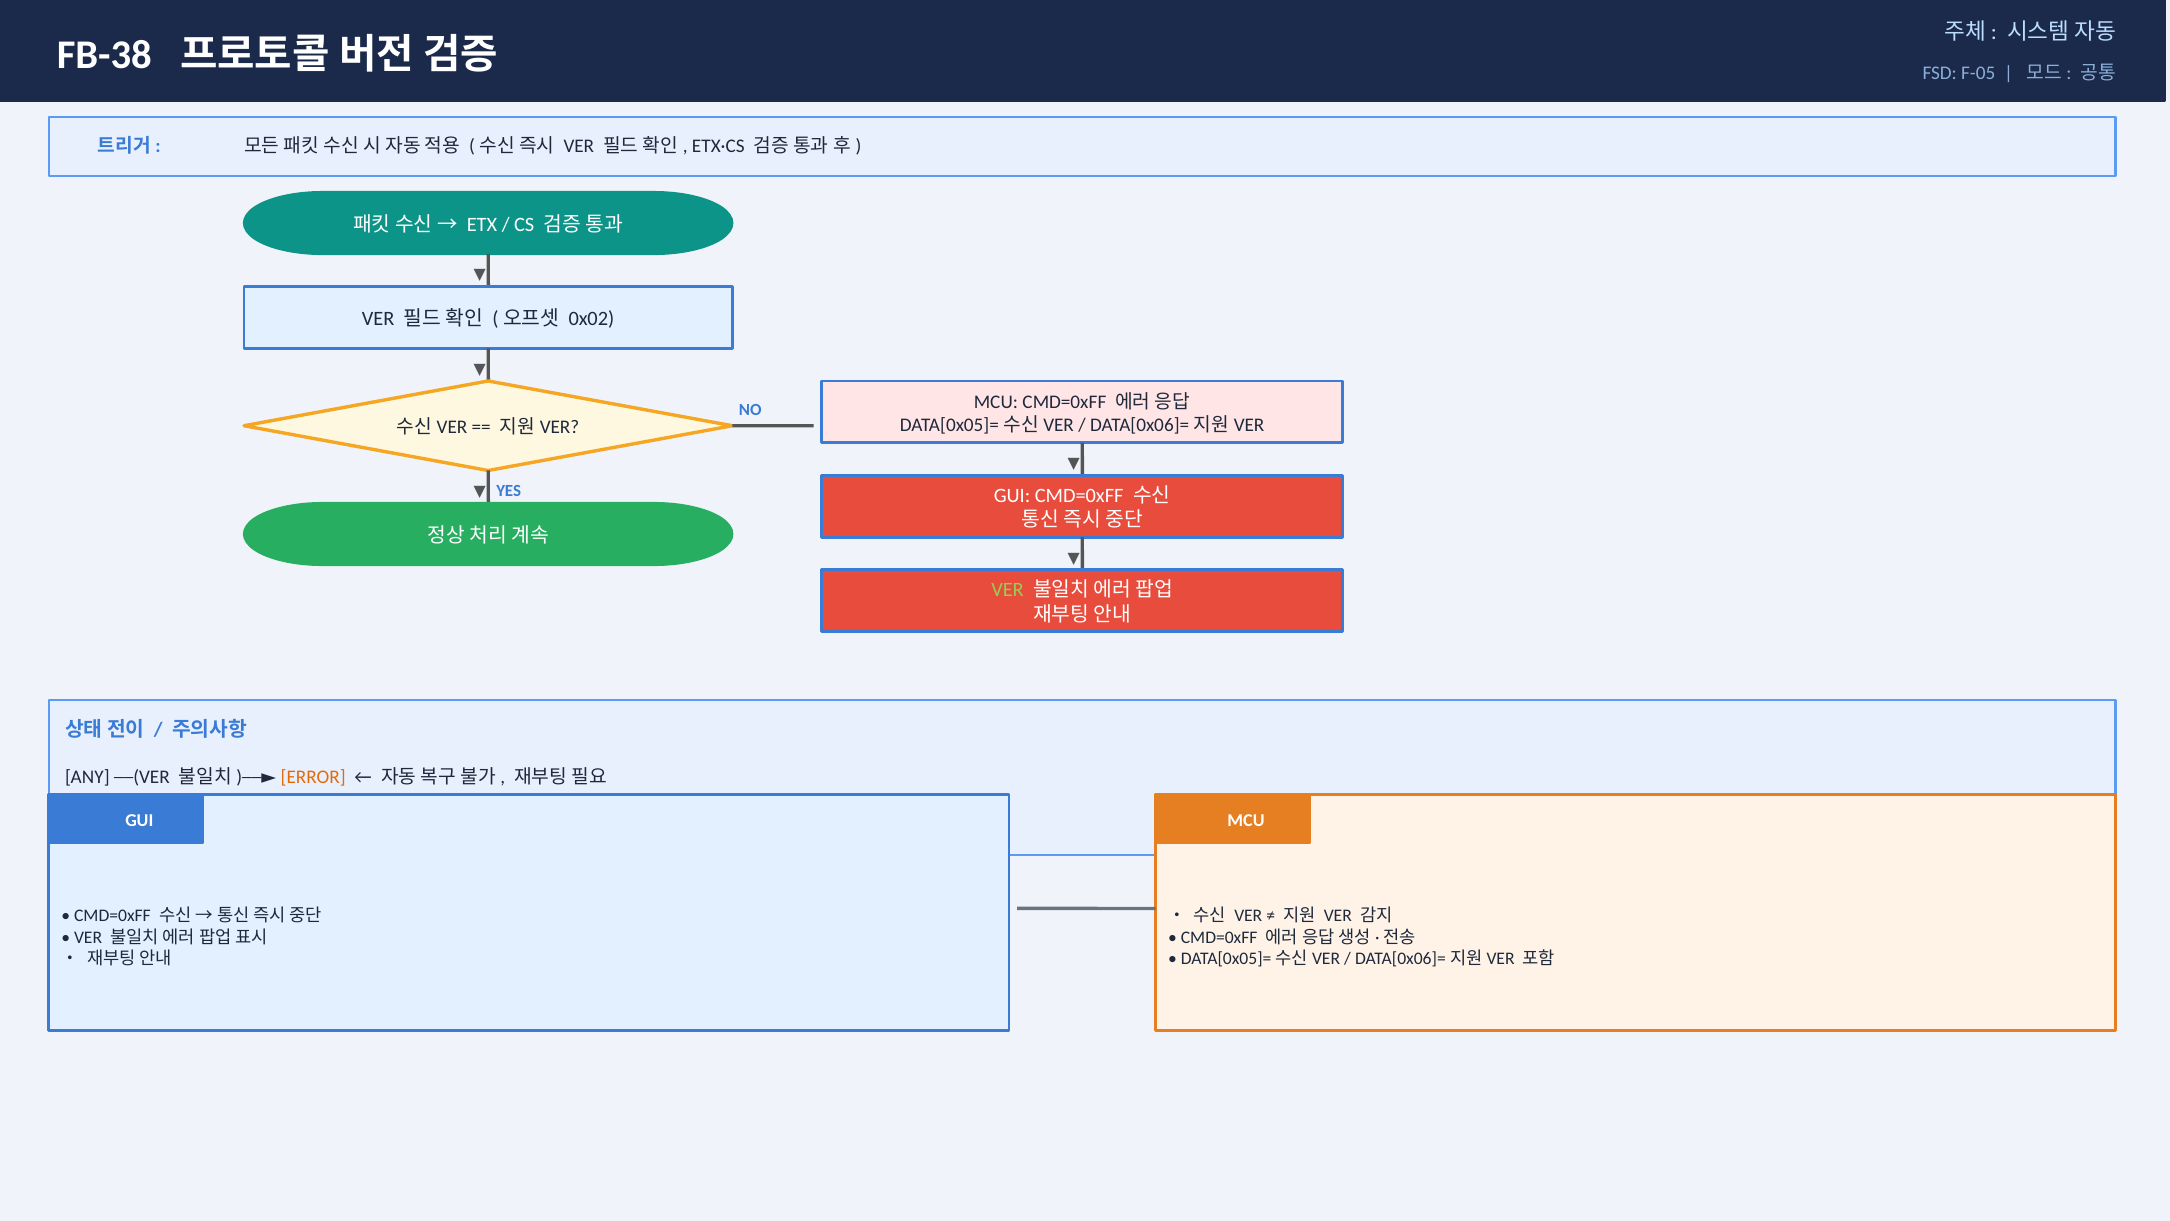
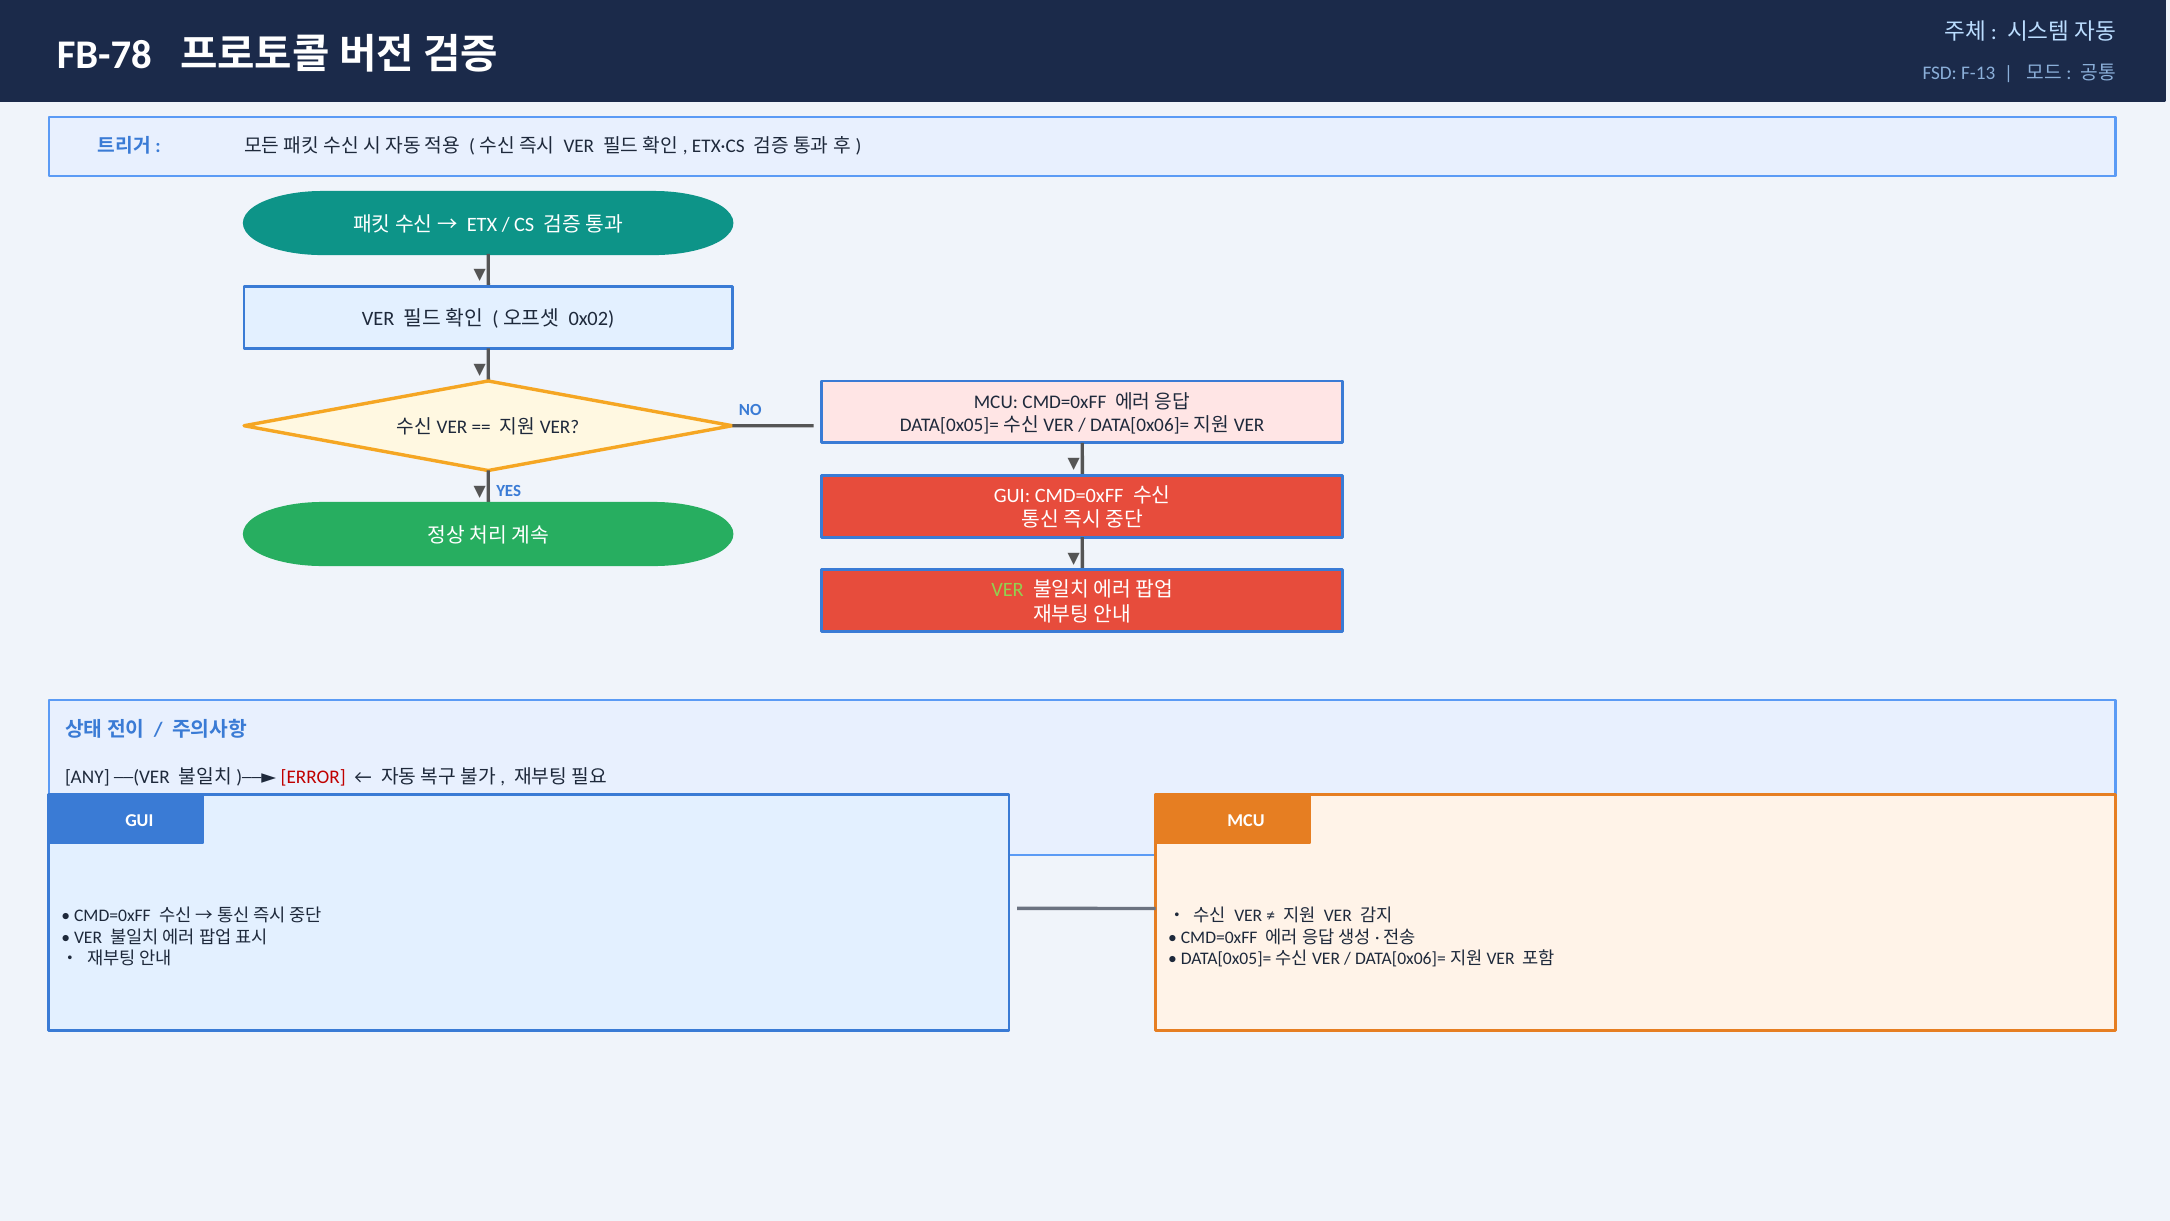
FB-38: FB-38 -> FB-78 (104, 55)
F-05: F-05 -> F-13 (1978, 73)
ERROR colour: orange -> red (313, 777)
